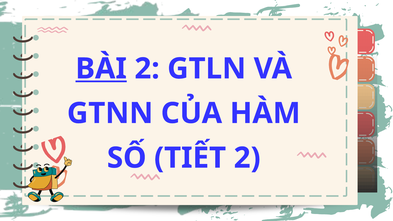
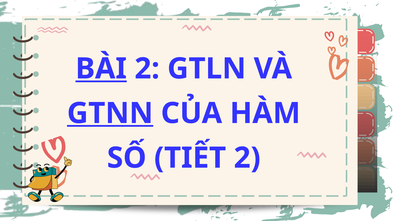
GTNN underline: none -> present (110, 113)
